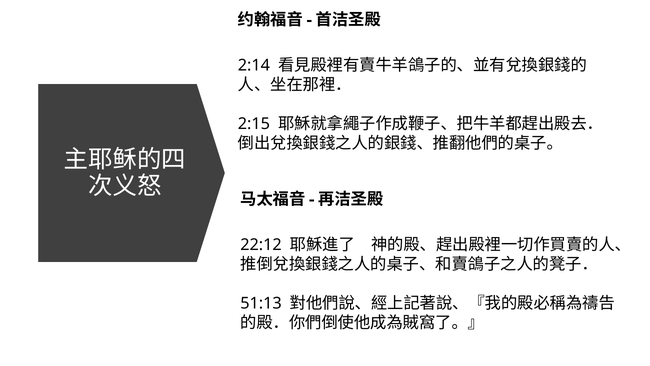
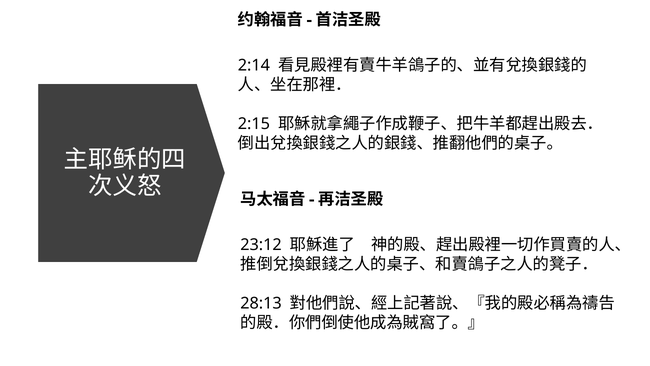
22:12: 22:12 -> 23:12 (261, 245)
51:13: 51:13 -> 28:13 (261, 303)
